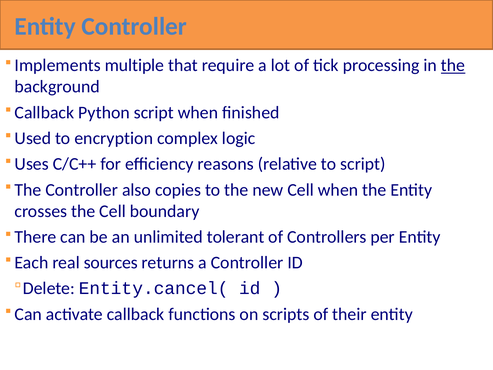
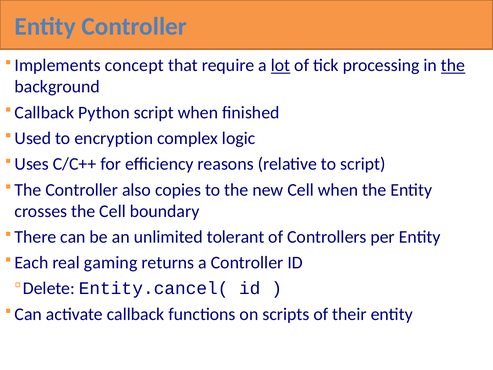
multiple: multiple -> concept (134, 65)
lot underline: none -> present (281, 65)
sources: sources -> gaming (111, 263)
